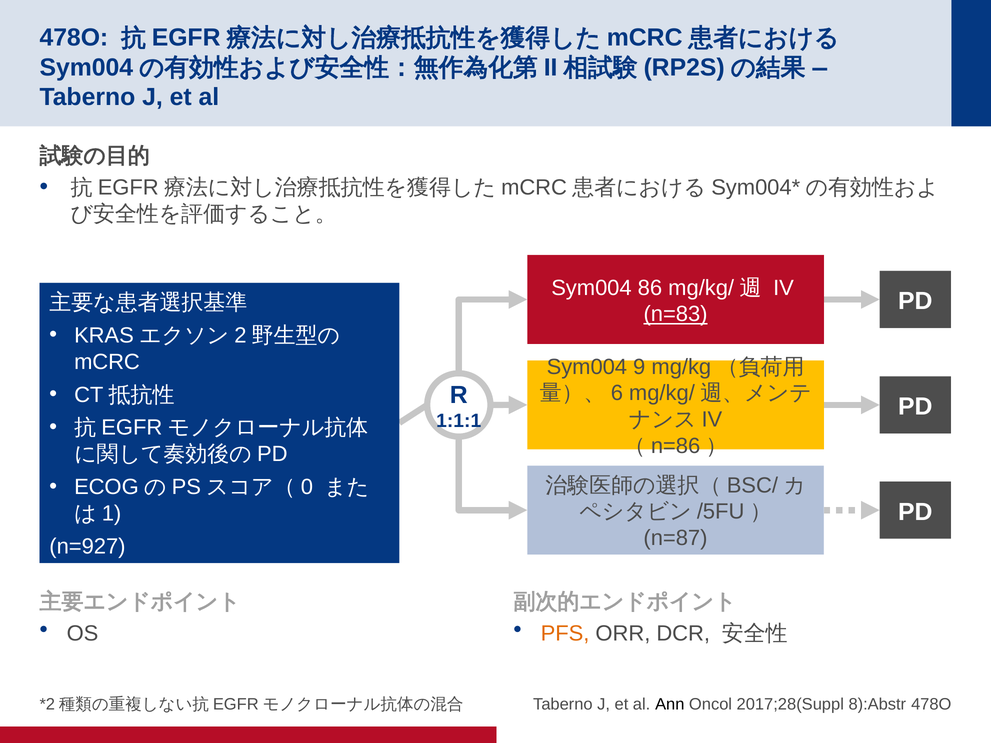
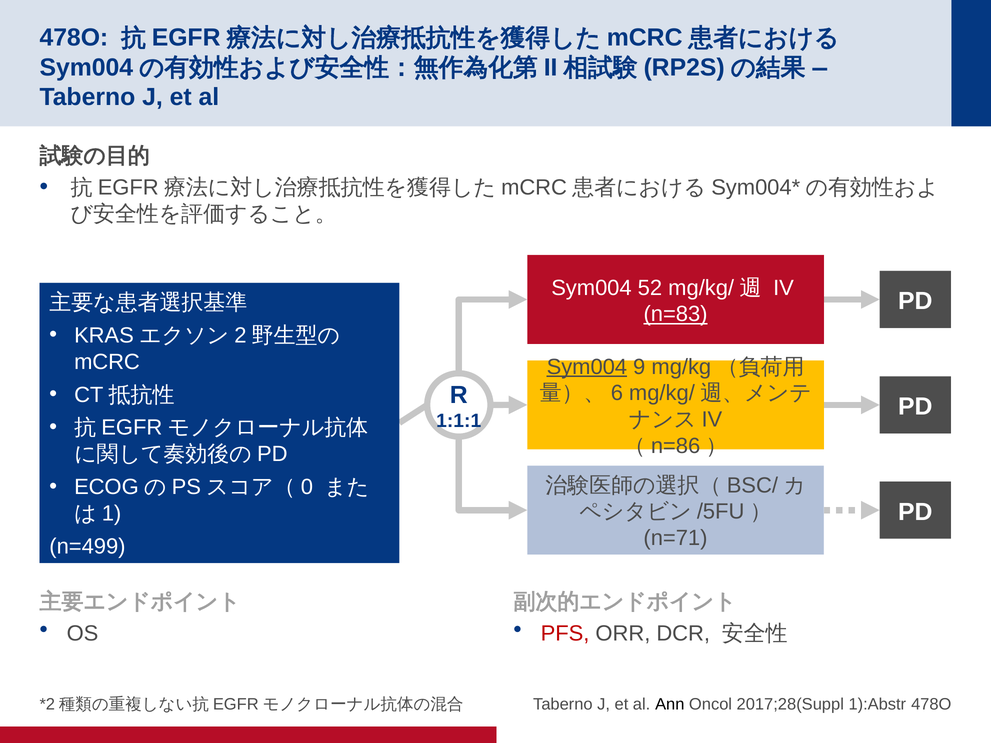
86: 86 -> 52 (650, 288)
Sym004 underline: none -> present (587, 367)
n=87: n=87 -> n=71 (675, 538)
n=927: n=927 -> n=499 (87, 547)
PFS colour: orange -> red (565, 634)
8):Abstr: 8):Abstr -> 1):Abstr (877, 705)
